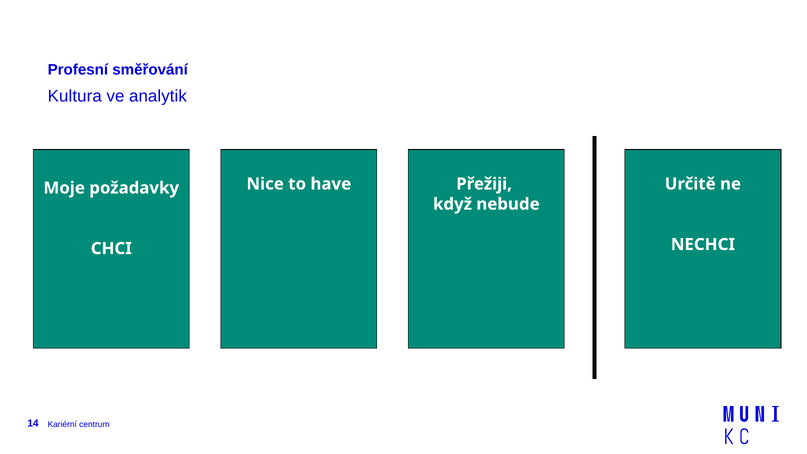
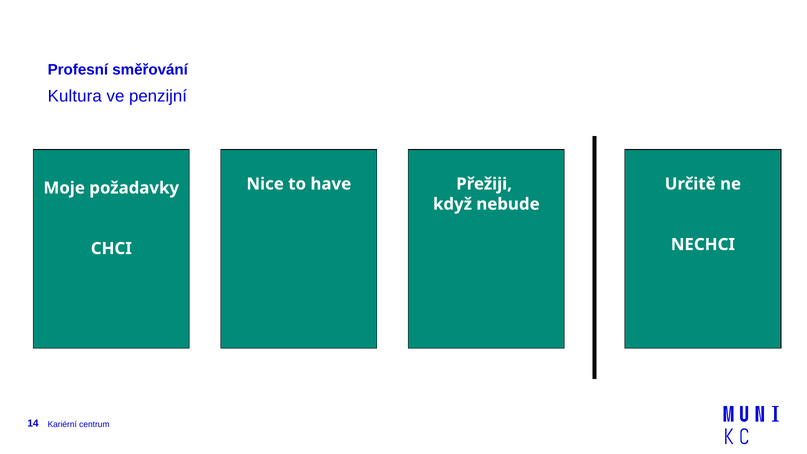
analytik: analytik -> penzijní (158, 96)
